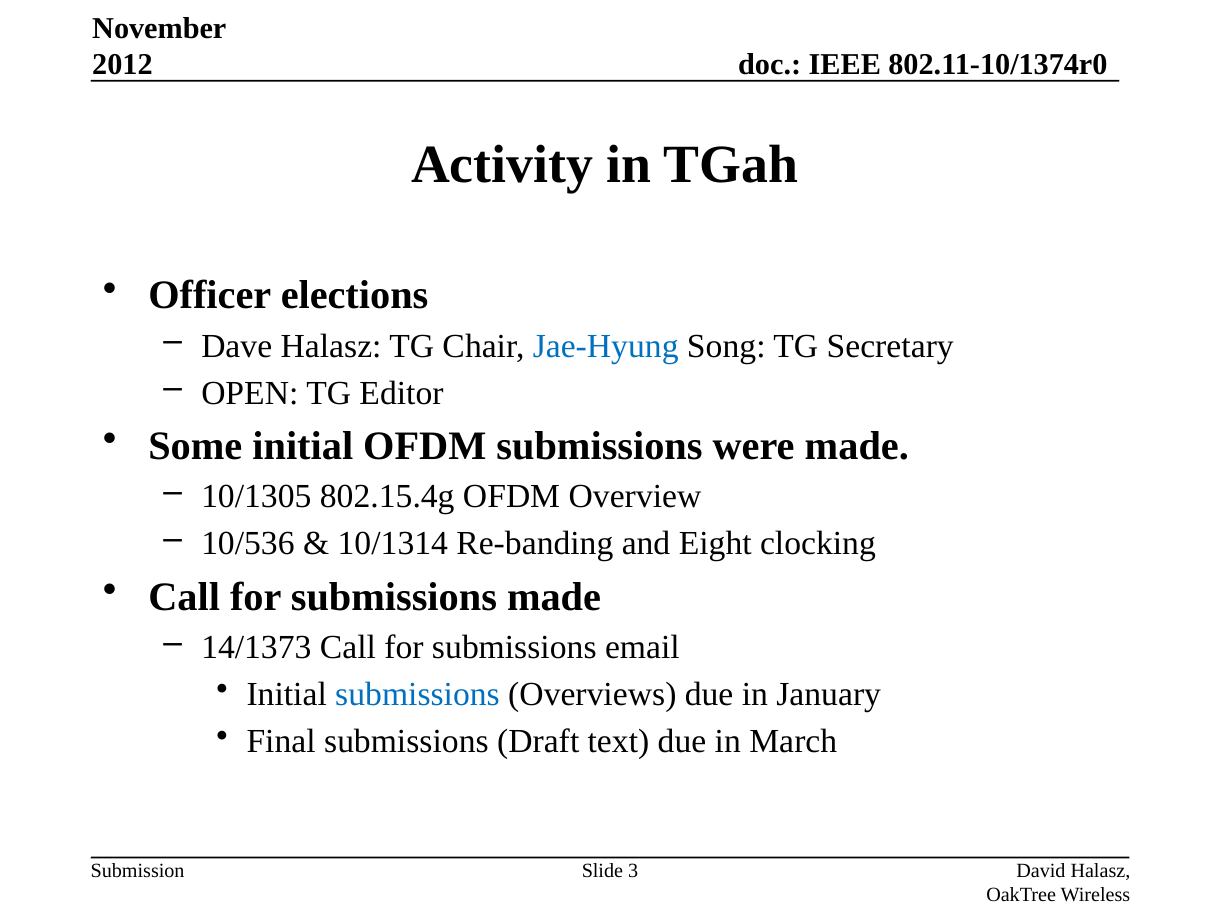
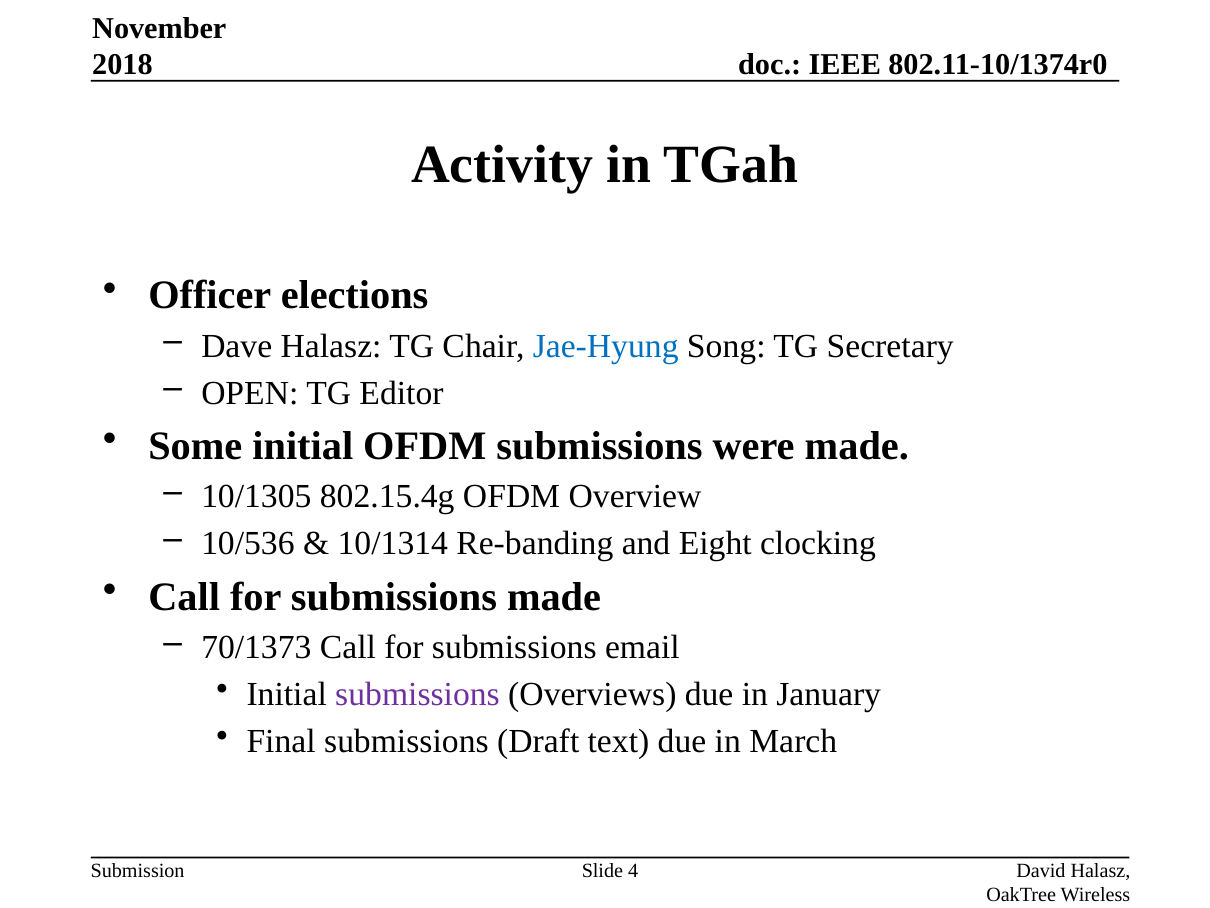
2012: 2012 -> 2018 (122, 65)
14/1373: 14/1373 -> 70/1373 (256, 647)
submissions colour: blue -> purple (418, 694)
3: 3 -> 4 (633, 870)
